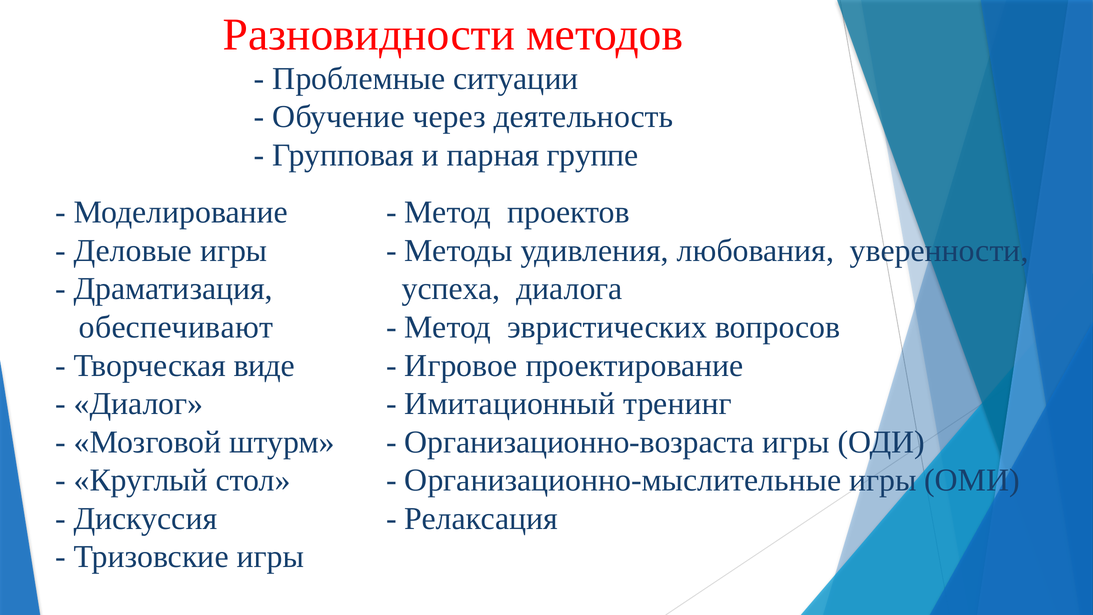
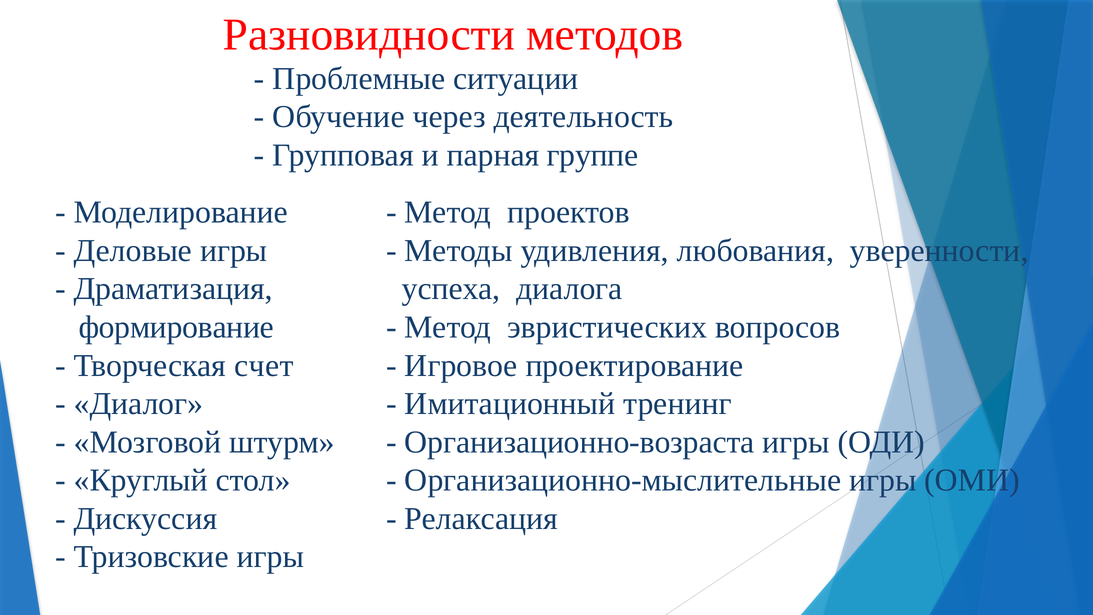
обеспечивают: обеспечивают -> формирование (176, 327)
виде: виде -> счет (264, 365)
